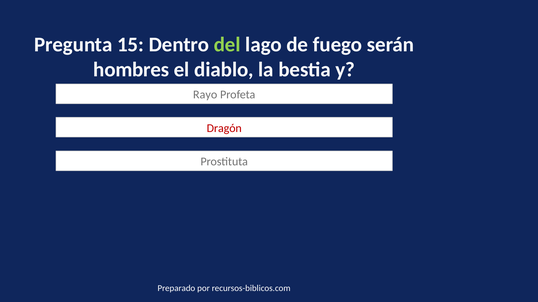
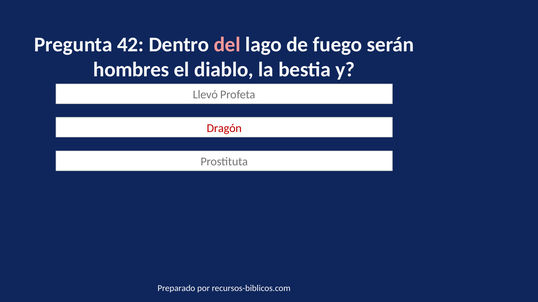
15: 15 -> 42 (131, 45)
del colour: light green -> pink (227, 45)
Rayo: Rayo -> Llevó (205, 95)
